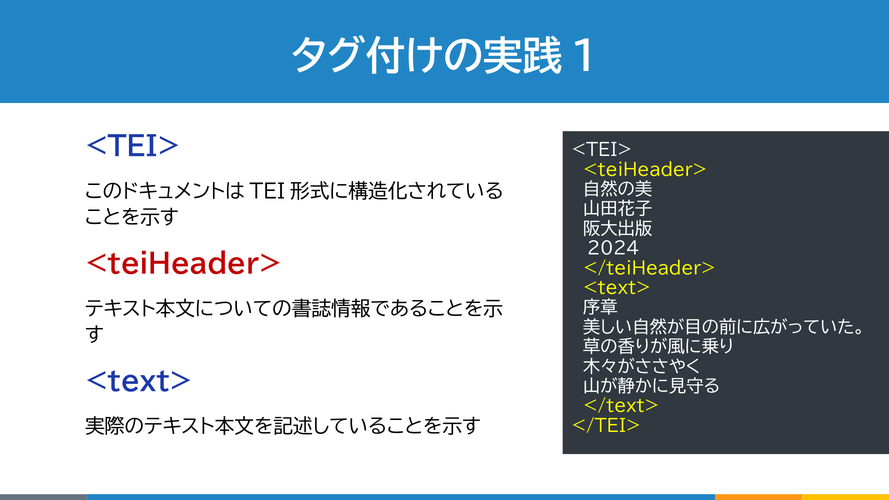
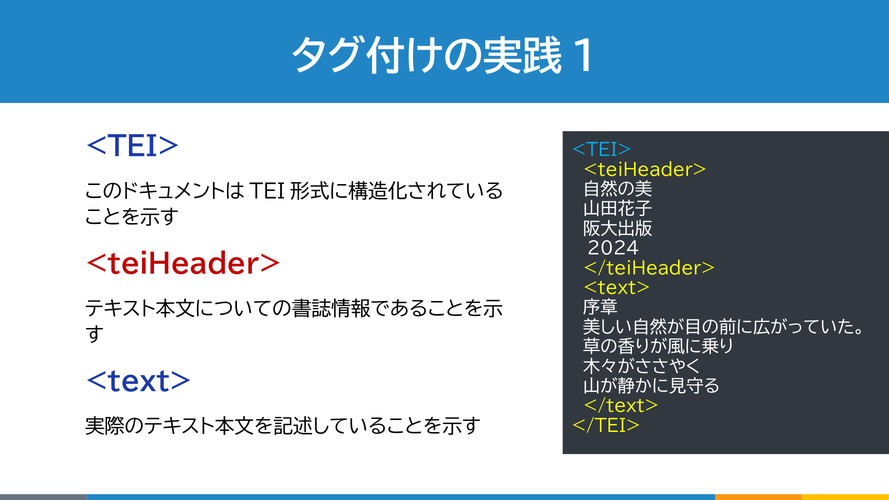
<TEI> colour: white -> light blue (602, 150)
